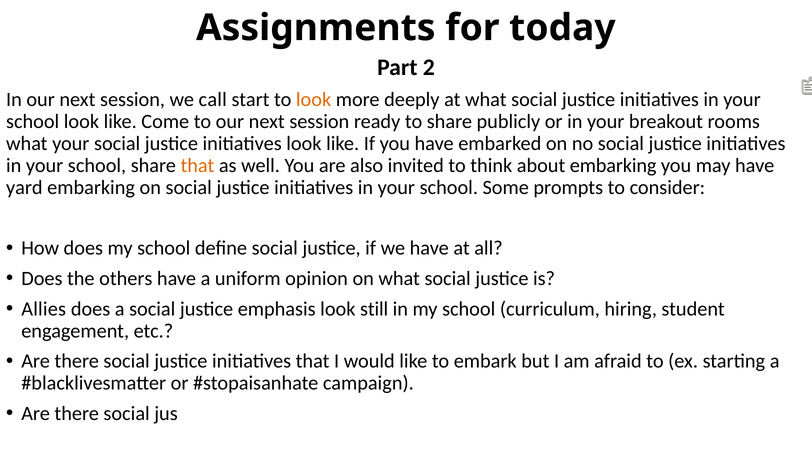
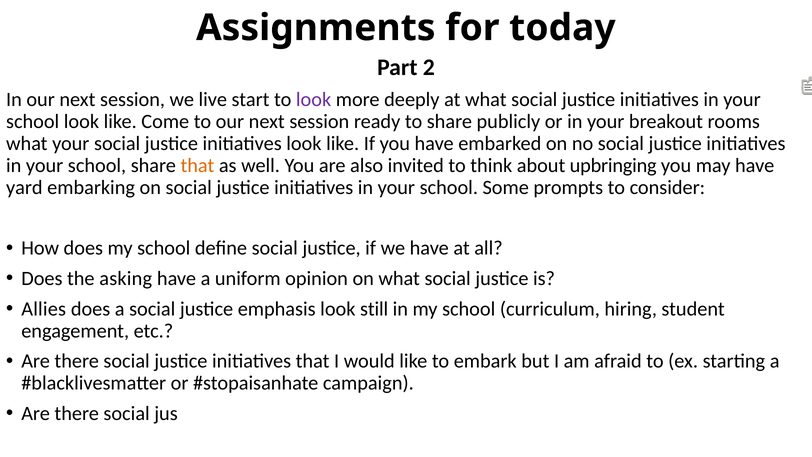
call: call -> live (213, 100)
look colour: orange -> purple (314, 100)
about embarking: embarking -> upbringing (613, 165)
others: others -> asking (126, 278)
